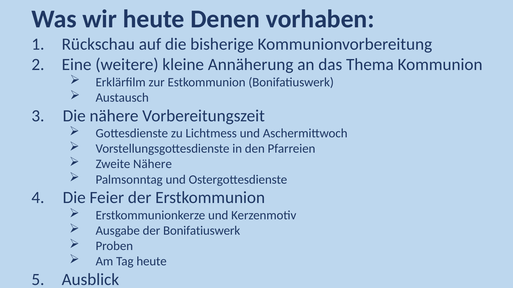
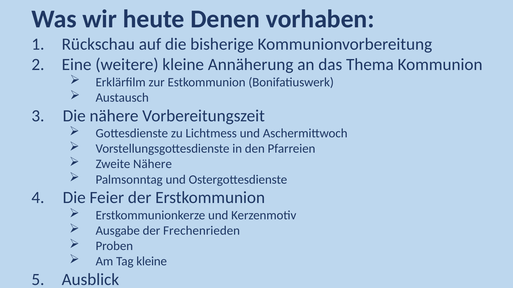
der Bonifatiuswerk: Bonifatiuswerk -> Frechenrieden (202, 231)
Tag heute: heute -> kleine (152, 262)
